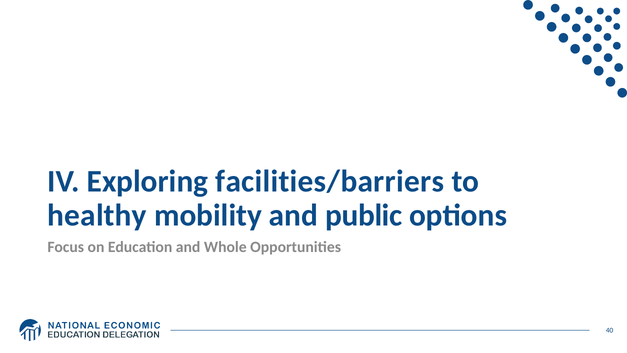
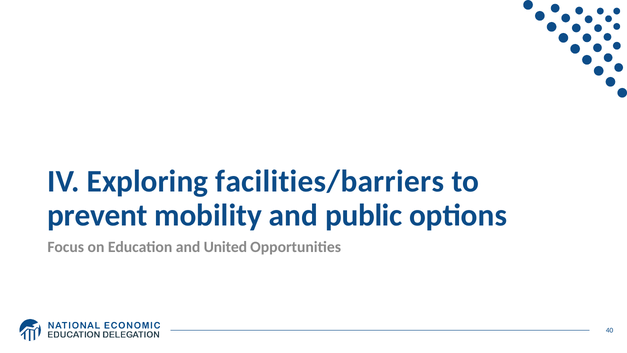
healthy: healthy -> prevent (97, 215)
Whole: Whole -> United (225, 247)
